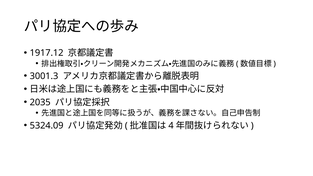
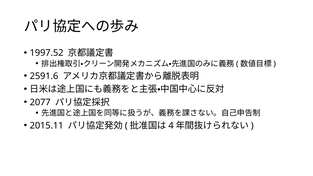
1917.12: 1917.12 -> 1997.52 (47, 53)
3001.3: 3001.3 -> 2591.6 (44, 76)
2035: 2035 -> 2077 (40, 102)
5324.09: 5324.09 -> 2015.11 (47, 126)
